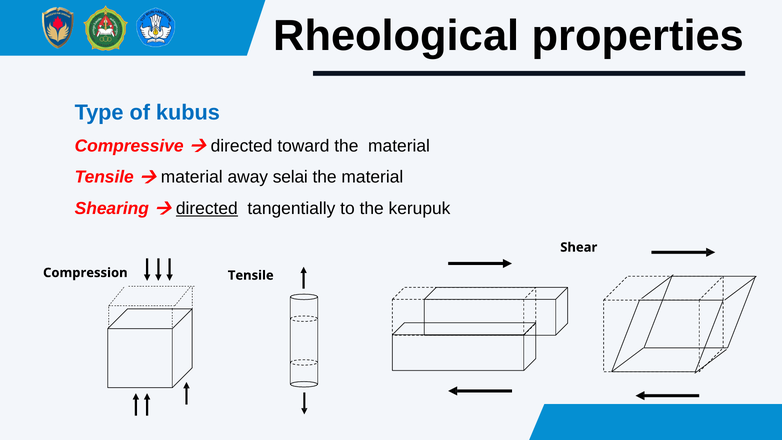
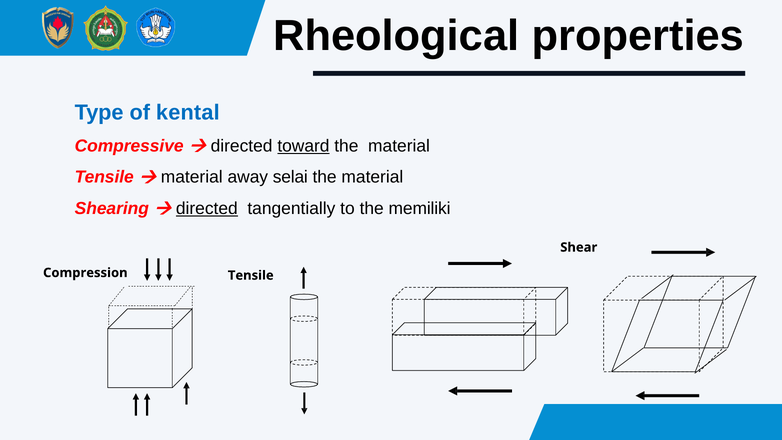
kubus: kubus -> kental (188, 112)
toward underline: none -> present (303, 146)
kerupuk: kerupuk -> memiliki (420, 208)
